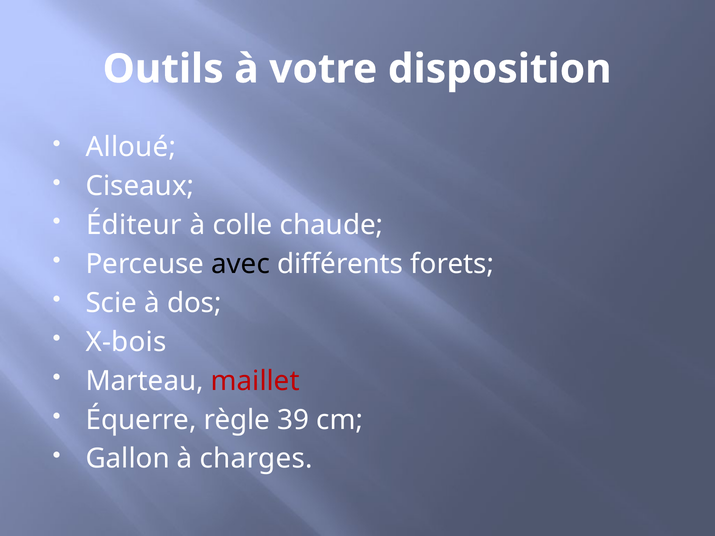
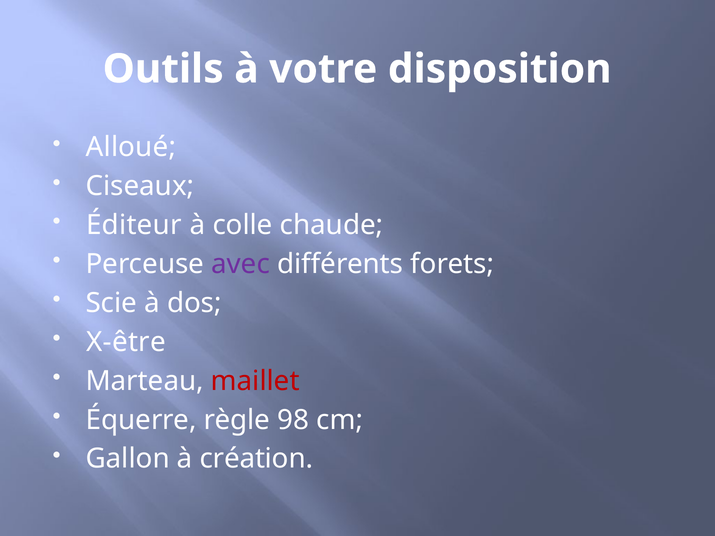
avec colour: black -> purple (241, 264)
X-bois: X-bois -> X-être (126, 342)
39: 39 -> 98 (293, 420)
charges: charges -> création (256, 459)
